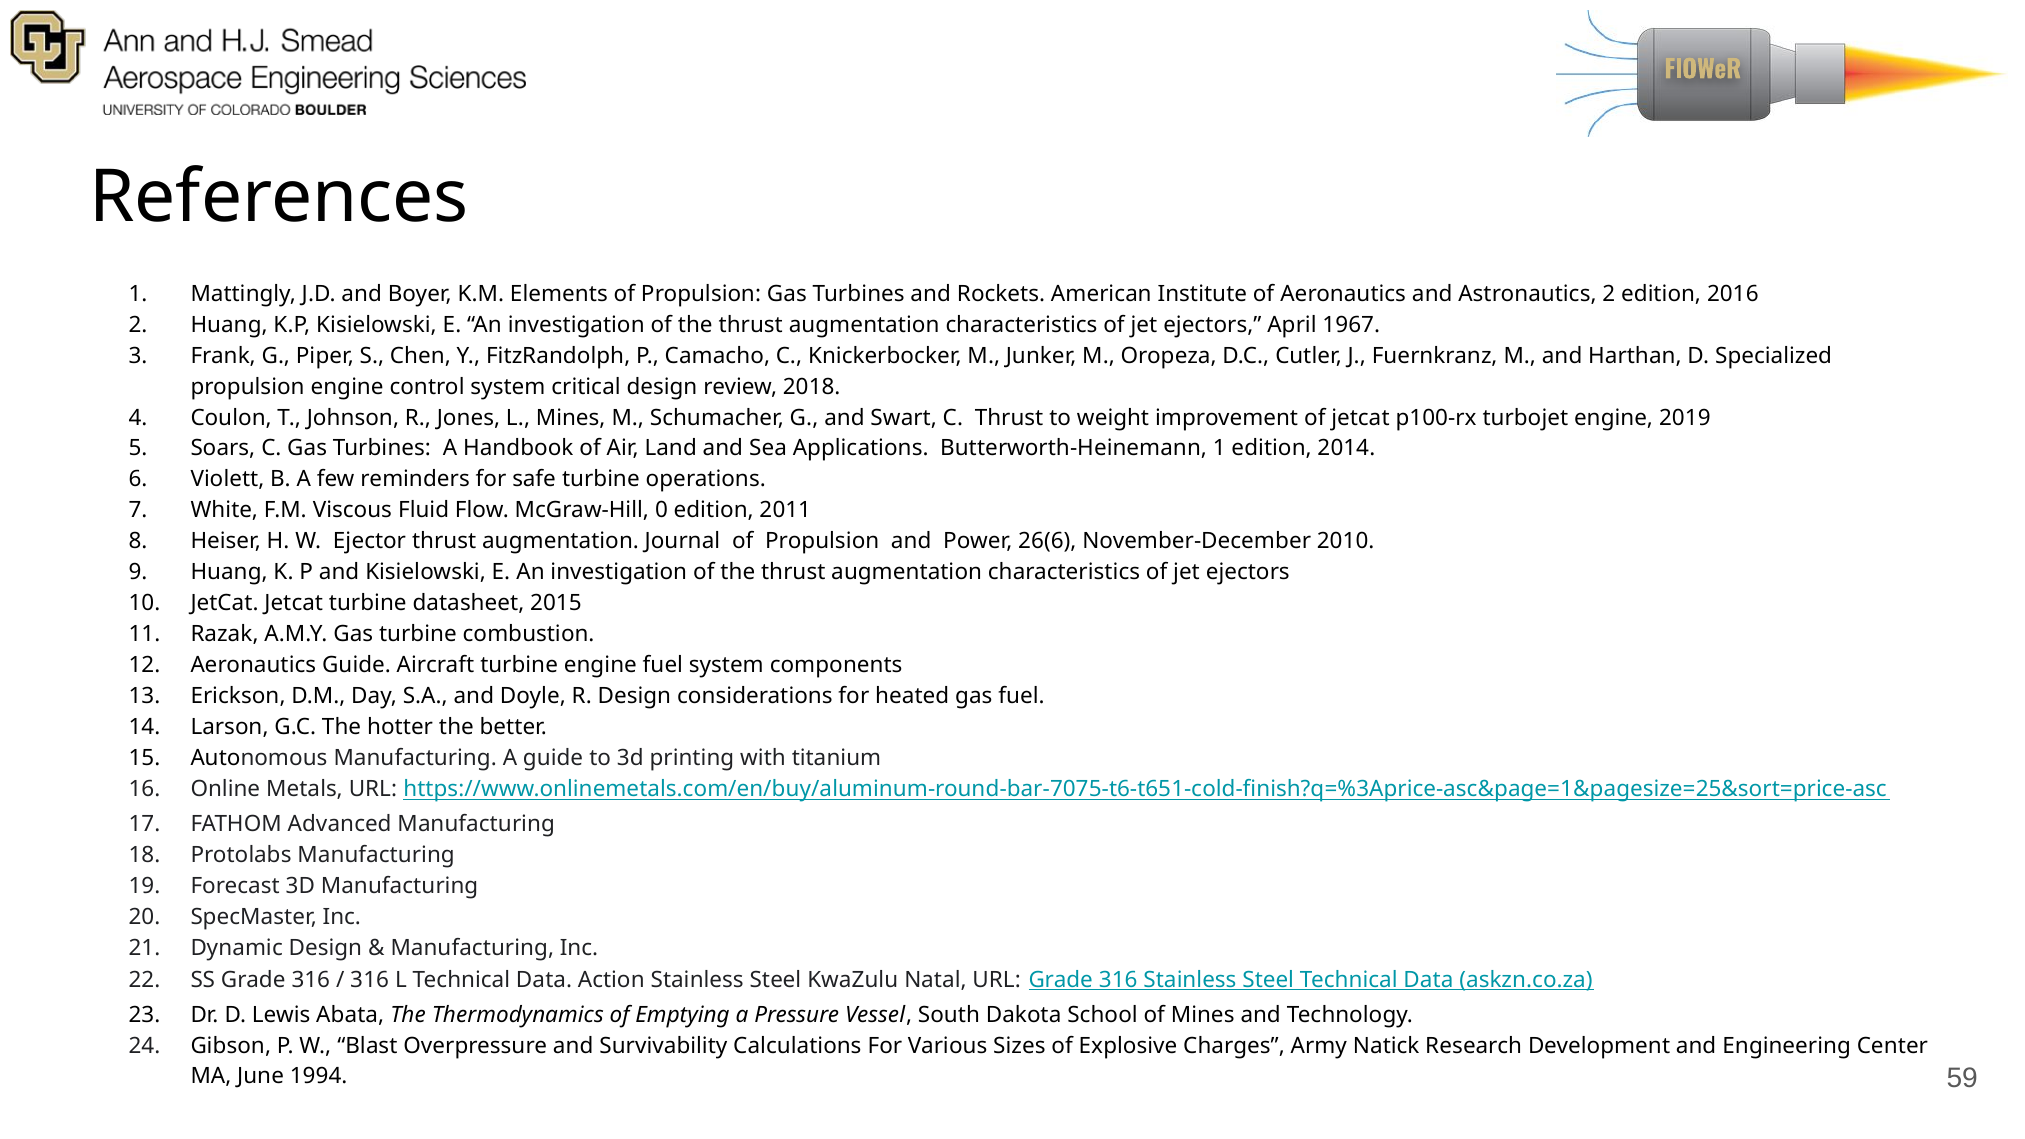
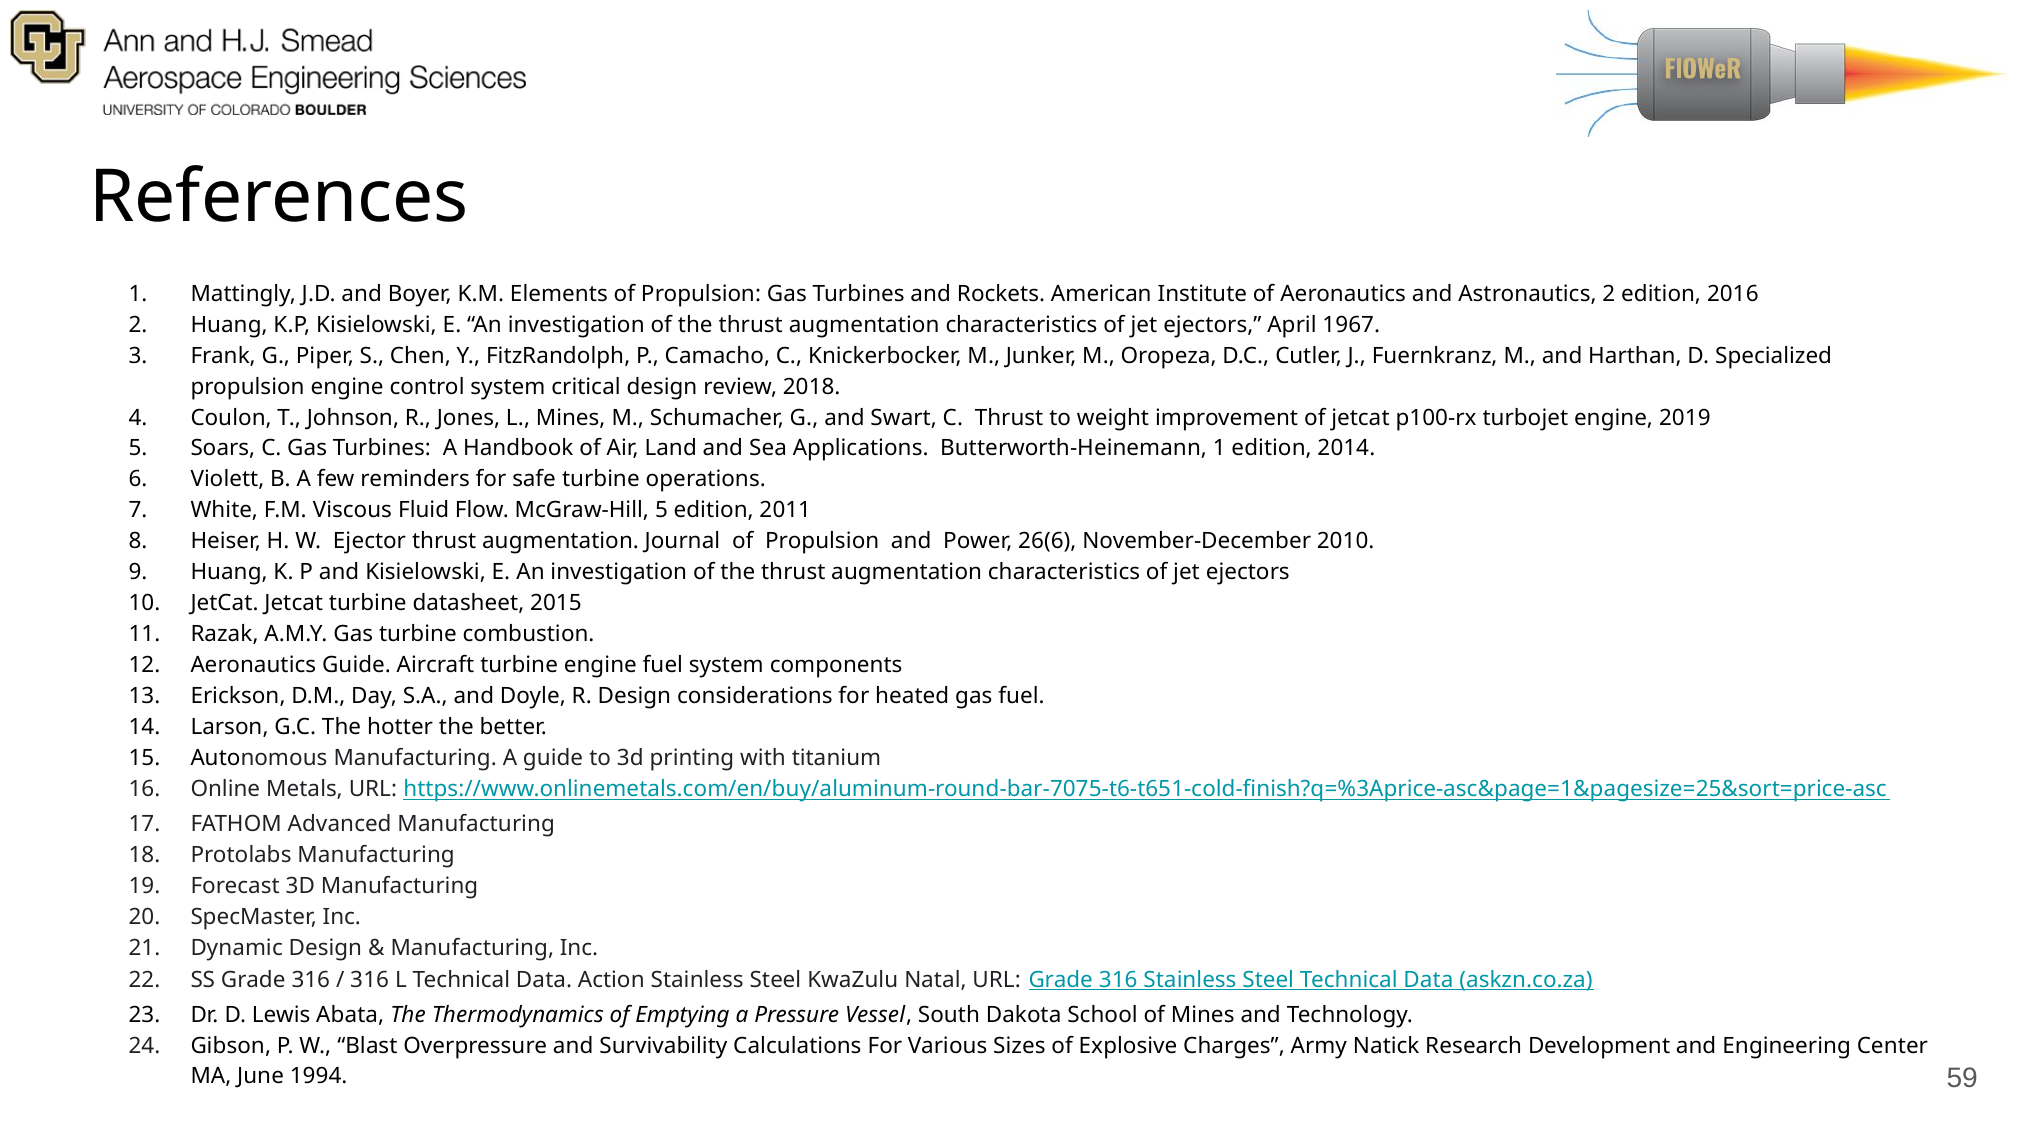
McGraw-Hill 0: 0 -> 5 (662, 510)
